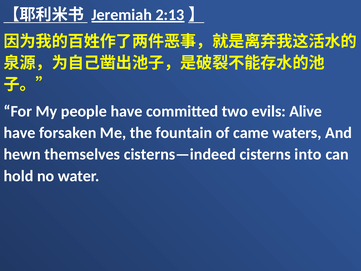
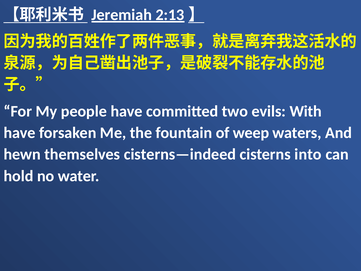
Alive: Alive -> With (306, 111)
came: came -> weep (251, 133)
